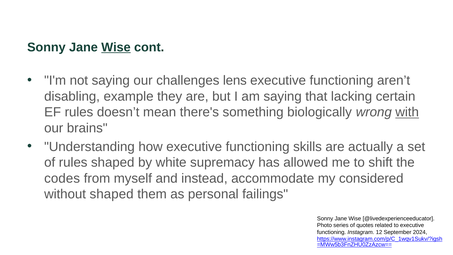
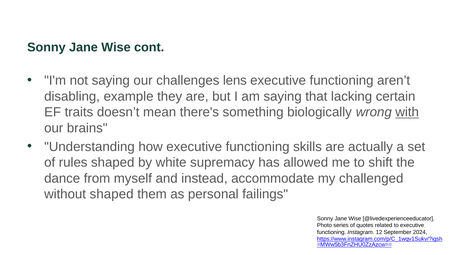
Wise underline: present -> none (116, 47)
EF rules: rules -> traits (79, 112)
codes: codes -> dance (62, 178)
considered: considered -> challenged (371, 178)
